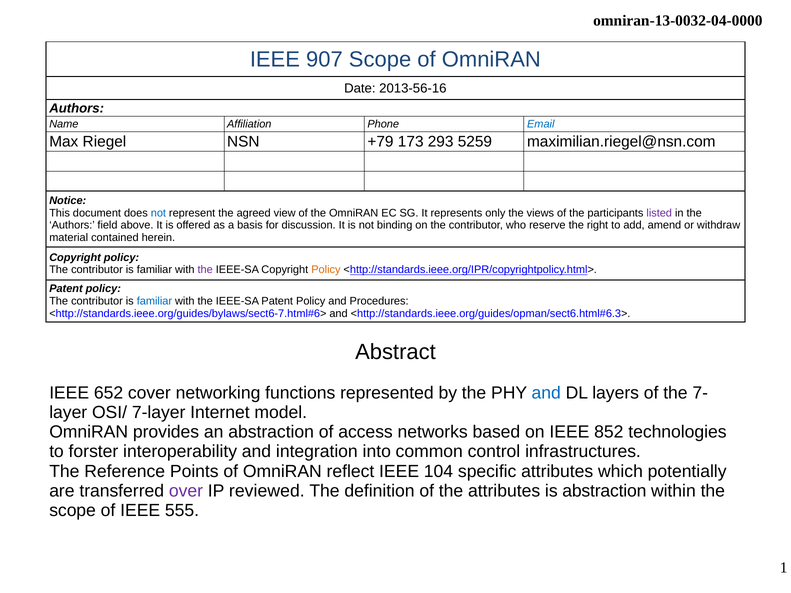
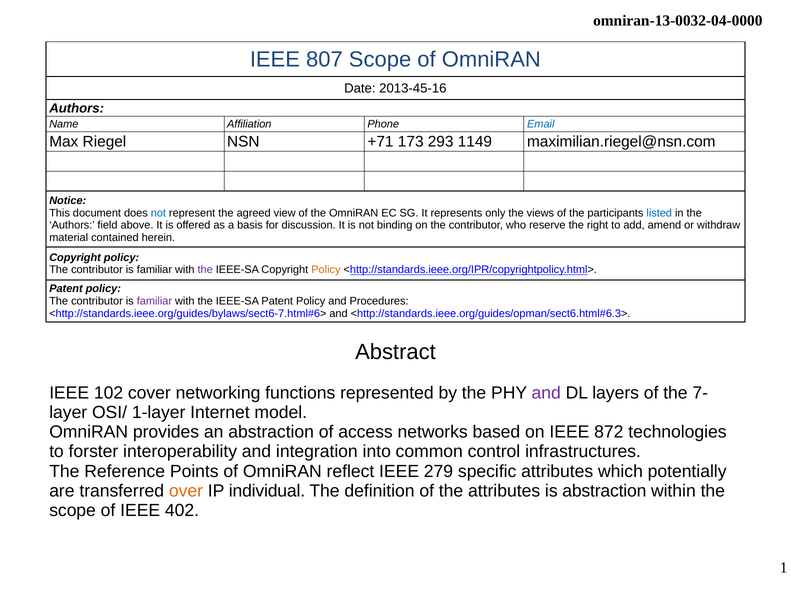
907: 907 -> 807 (324, 59)
2013-56-16: 2013-56-16 -> 2013-45-16 (413, 88)
+79: +79 -> +71 (381, 142)
5259: 5259 -> 1149 (475, 142)
listed colour: purple -> blue (659, 213)
familiar colour: blue -> purple (154, 301)
652: 652 -> 102 (109, 393)
and colour: blue -> purple (546, 393)
7-layer: 7-layer -> 1-layer (159, 413)
852: 852 -> 872 (609, 432)
104: 104 -> 279 (438, 471)
over colour: purple -> orange (186, 491)
reviewed: reviewed -> individual (267, 491)
555: 555 -> 402 (182, 510)
